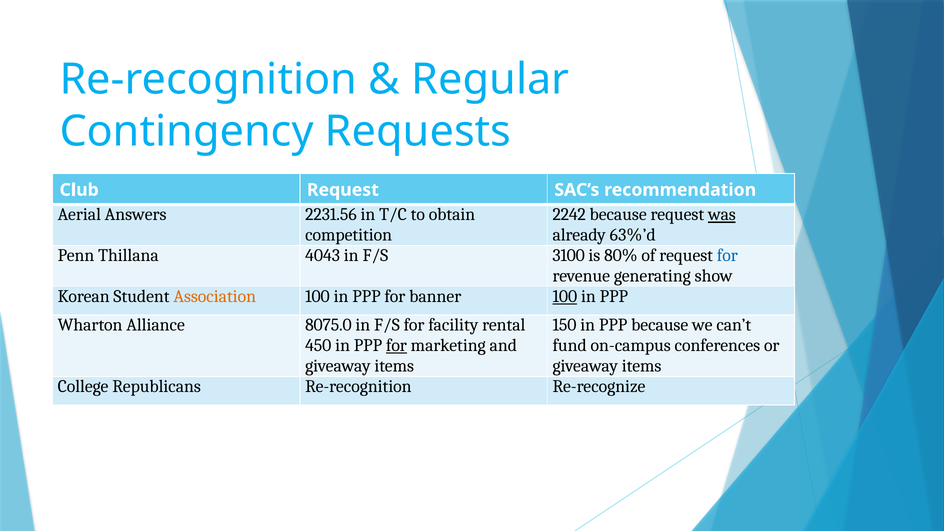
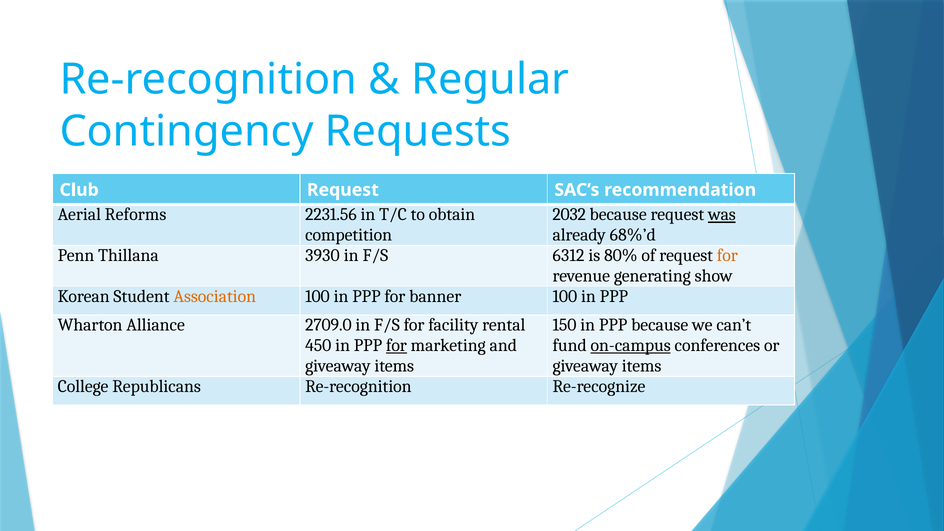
Answers: Answers -> Reforms (136, 215)
2242: 2242 -> 2032 (569, 215)
63%’d: 63%’d -> 68%’d (633, 235)
4043: 4043 -> 3930 (322, 256)
3100: 3100 -> 6312 (568, 256)
for colour: blue -> orange (727, 256)
100 underline: present -> none (565, 296)
8075.0: 8075.0 -> 2709.0 (328, 325)
on-campus underline: none -> present (631, 346)
